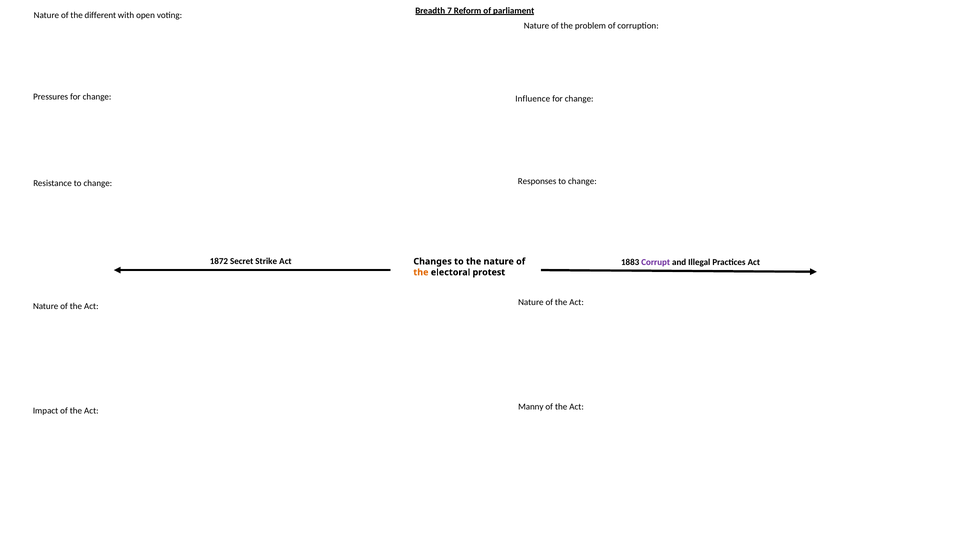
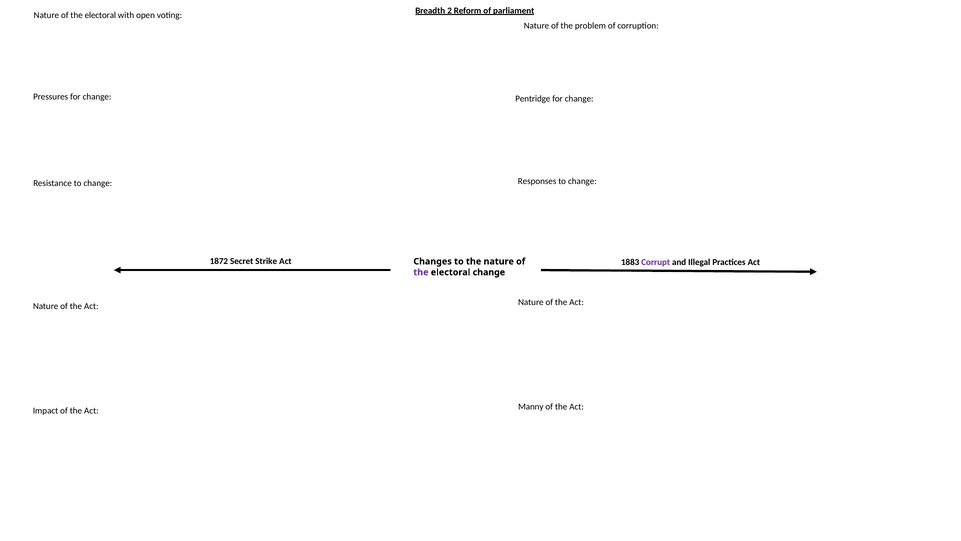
7: 7 -> 2 (450, 11)
different: different -> electoral (100, 15)
Influence: Influence -> Pentridge (533, 99)
the colour: orange -> purple (421, 272)
electoral protest: protest -> change (489, 272)
